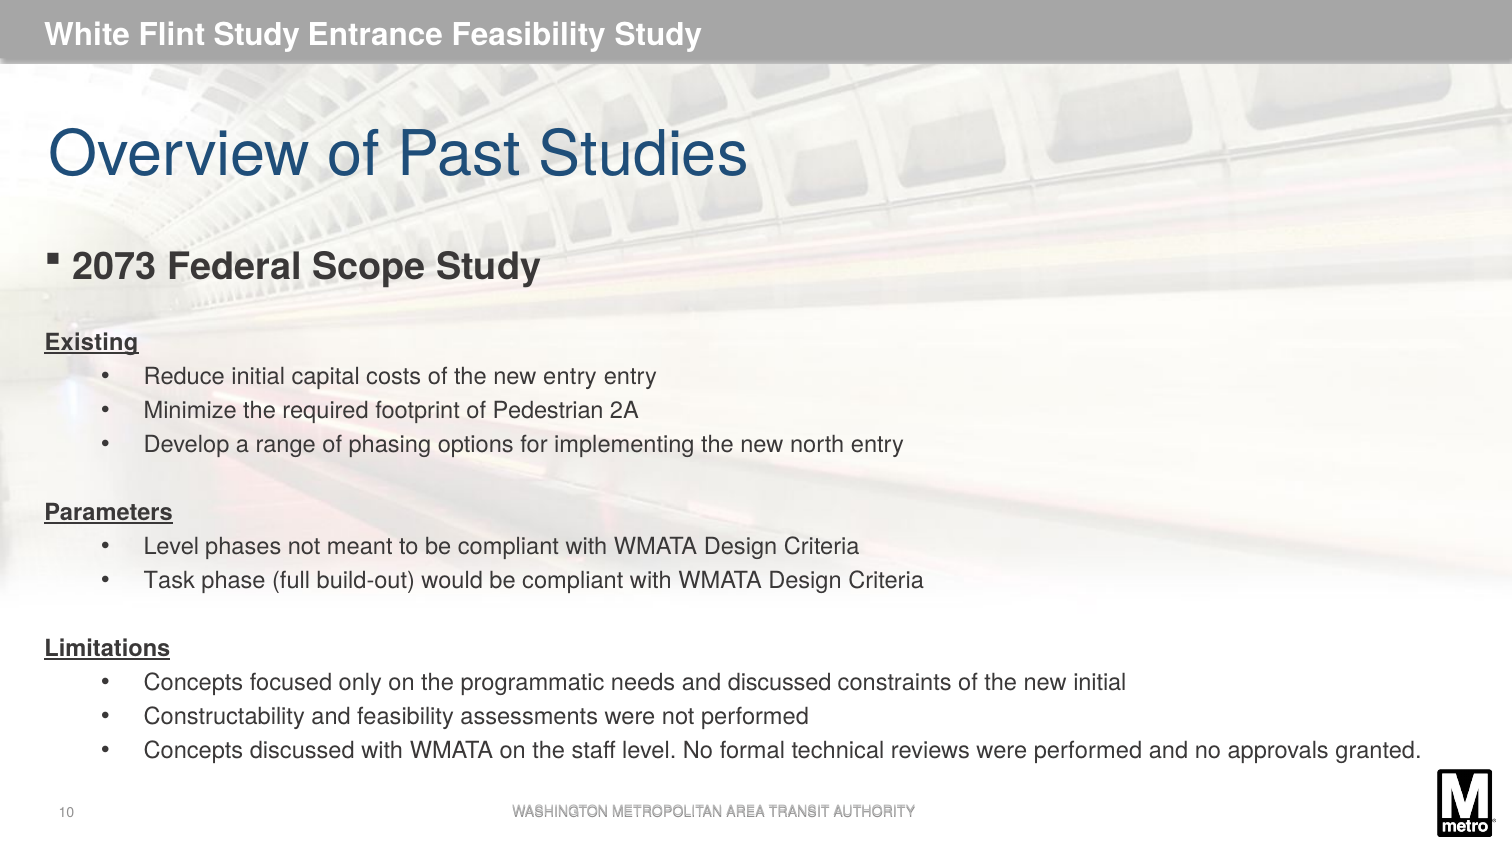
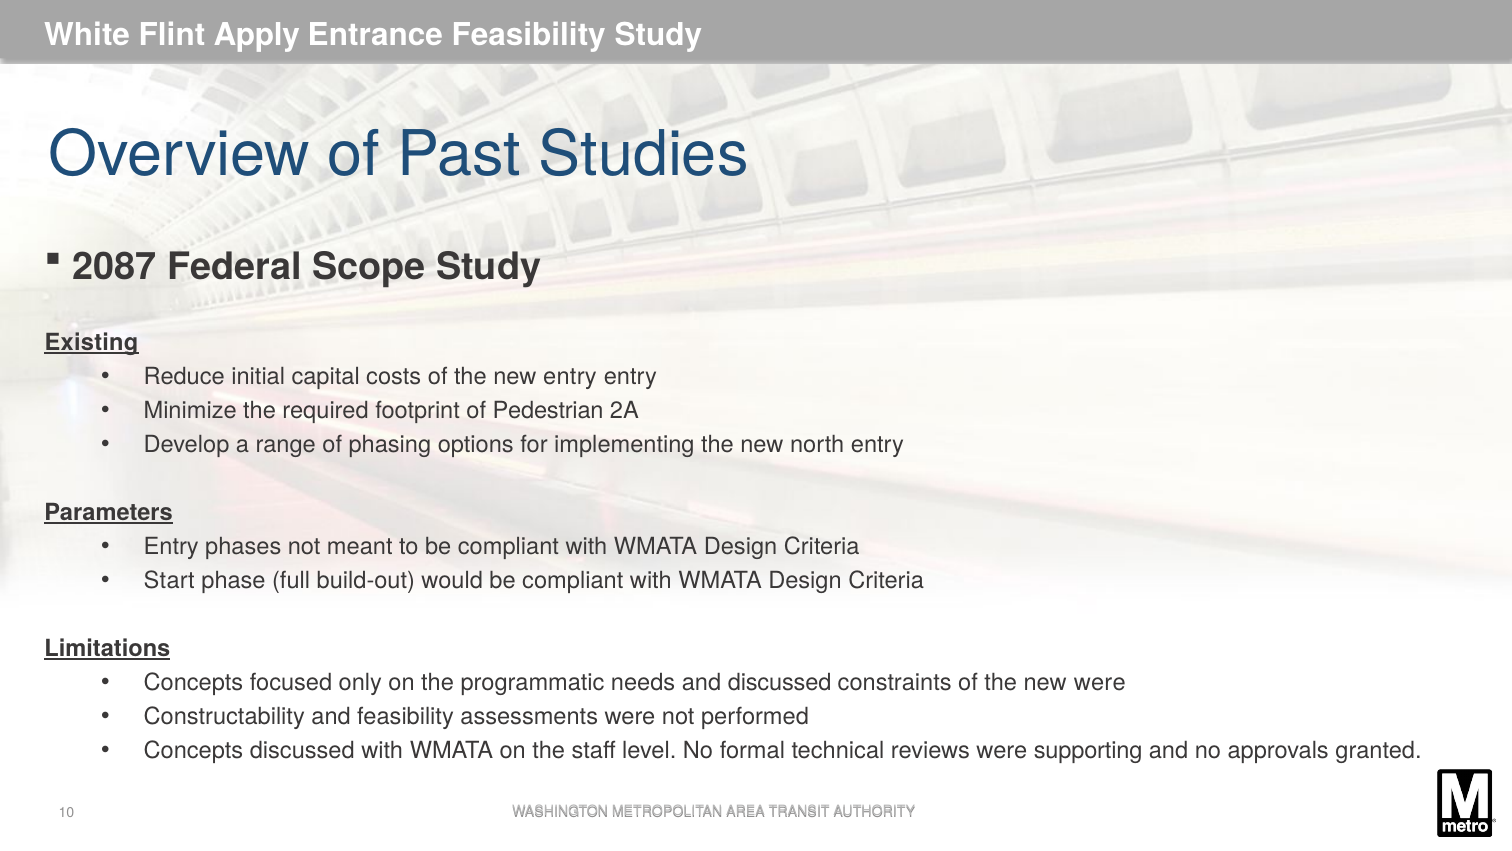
Flint Study: Study -> Apply (257, 35)
2073: 2073 -> 2087 (115, 267)
Level: Level -> Entry (171, 546)
Task: Task -> Start (169, 580)
new initial: initial -> were (1100, 682)
were performed: performed -> supporting (1088, 750)
